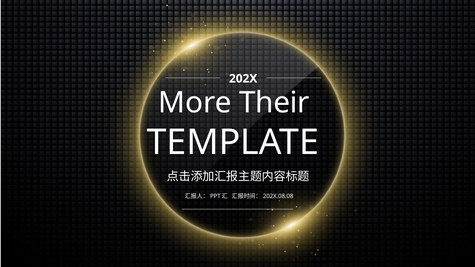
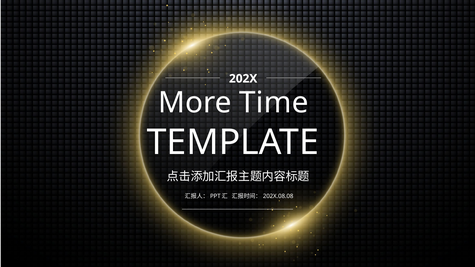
Their: Their -> Time (274, 103)
